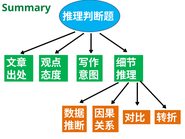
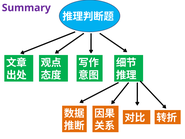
Summary colour: green -> purple (26, 8)
